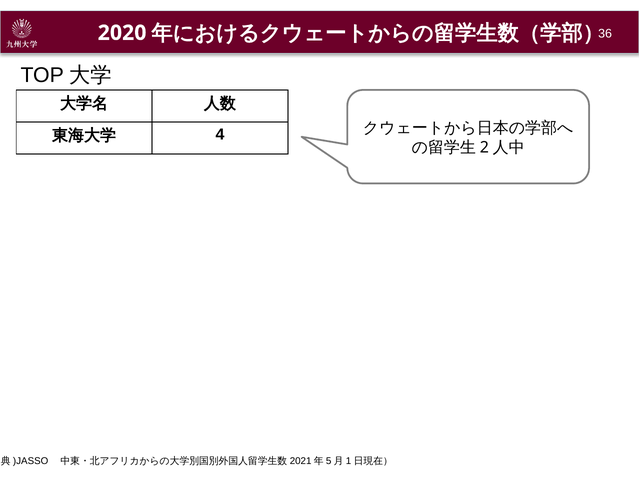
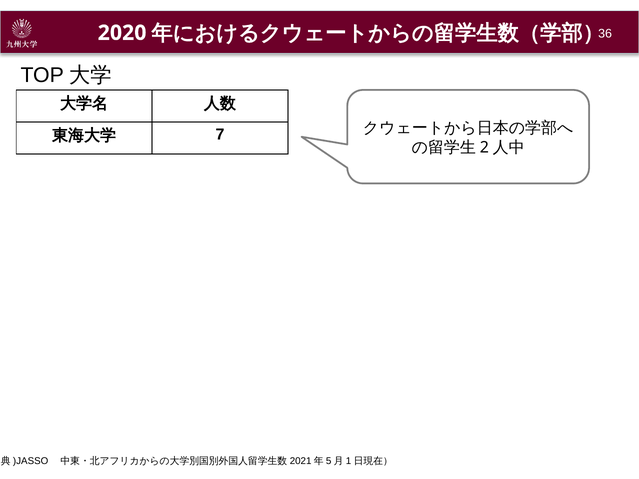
4: 4 -> 7 (220, 134)
